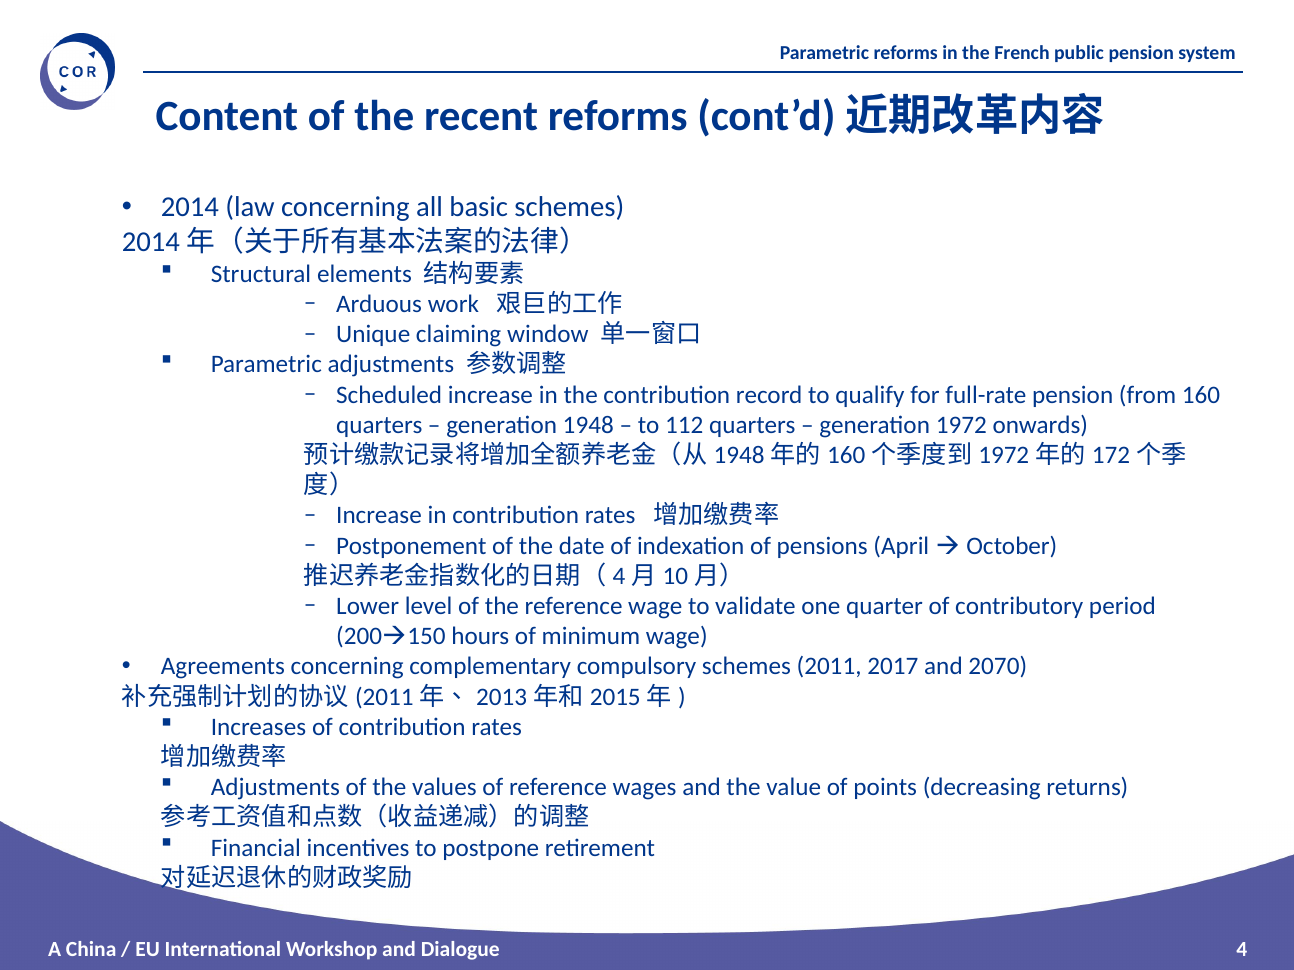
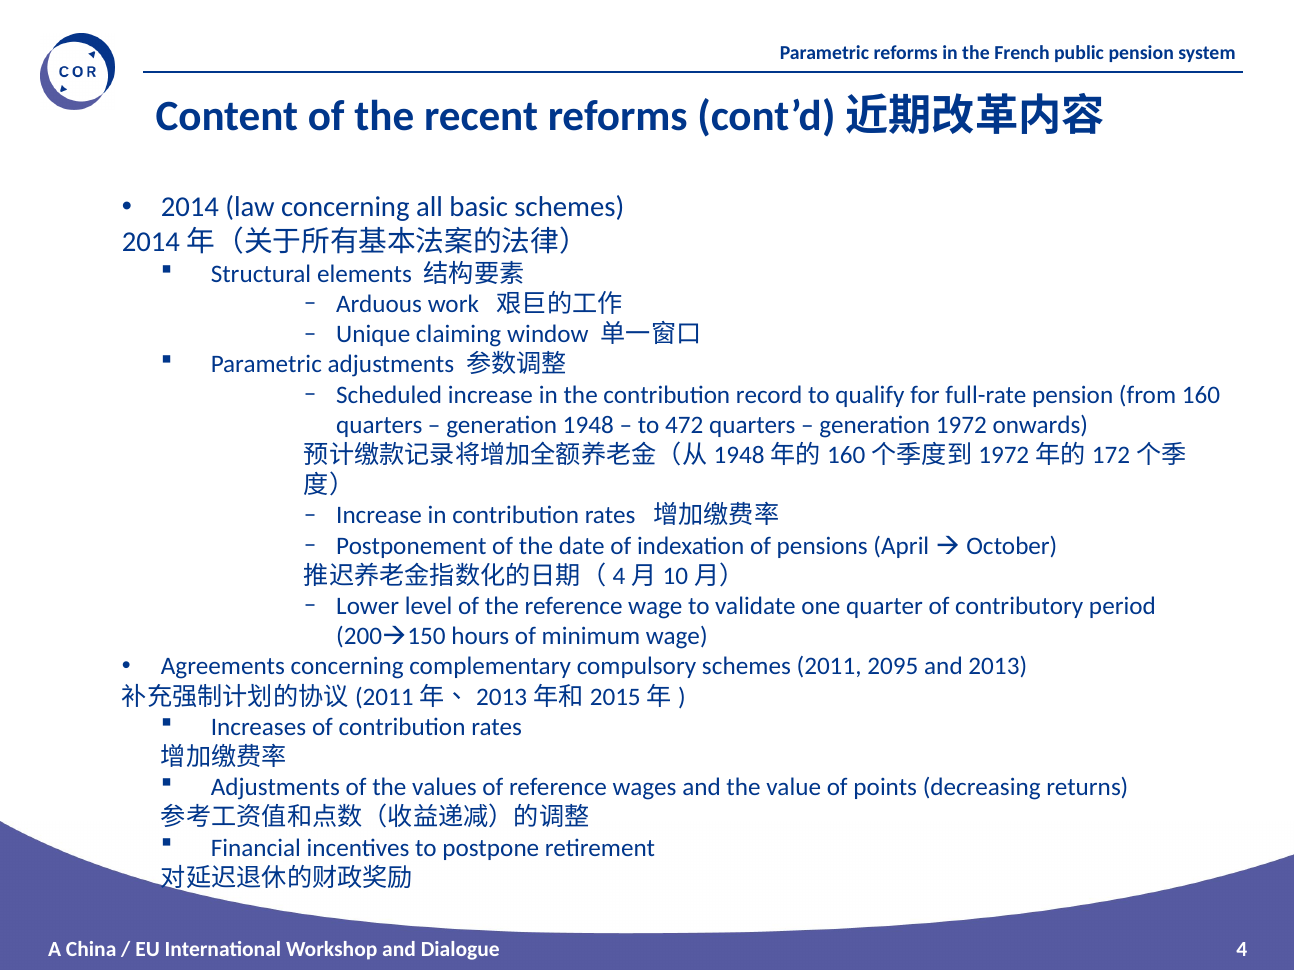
112: 112 -> 472 (684, 425)
2017: 2017 -> 2095 (893, 667)
2070: 2070 -> 2013 (998, 667)
